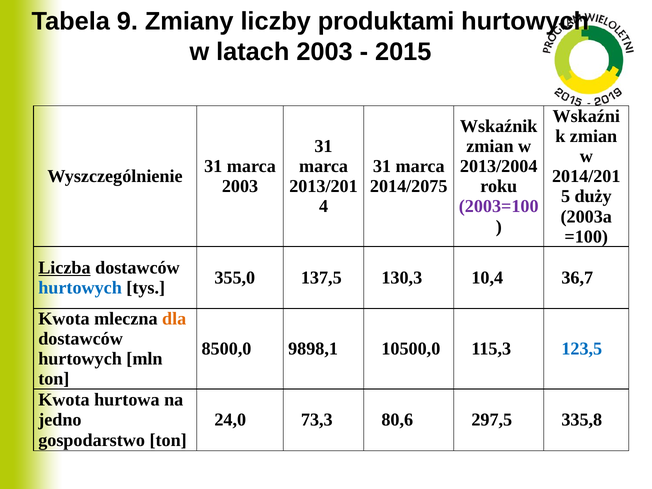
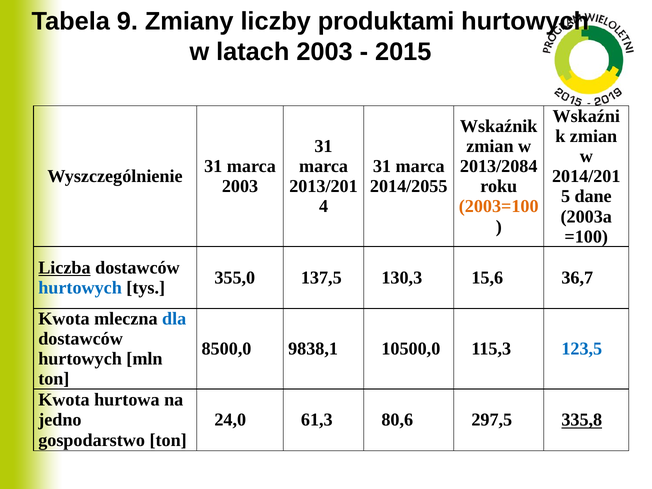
2013/2004: 2013/2004 -> 2013/2084 (499, 166)
2014/2075: 2014/2075 -> 2014/2055 (409, 186)
duży: duży -> dane (593, 196)
2003=100 colour: purple -> orange (499, 207)
10,4: 10,4 -> 15,6 (487, 278)
dla colour: orange -> blue (174, 319)
9898,1: 9898,1 -> 9838,1 (313, 349)
73,3: 73,3 -> 61,3 (317, 420)
335,8 underline: none -> present (582, 420)
